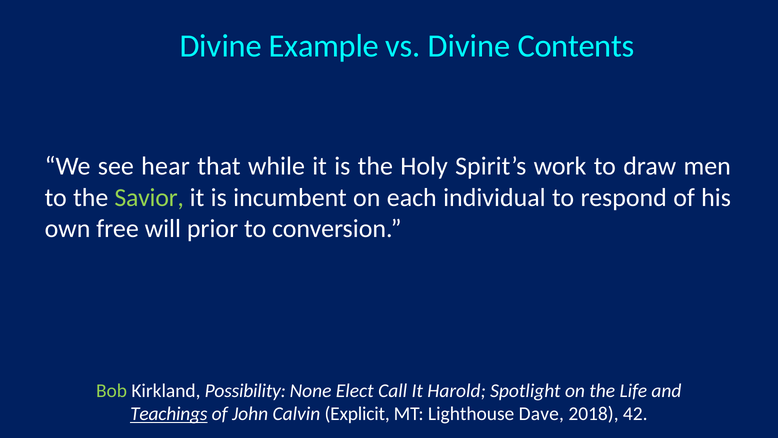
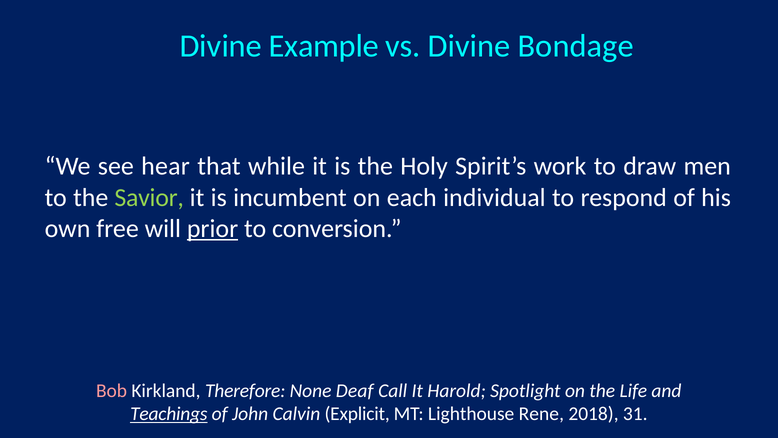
Contents: Contents -> Bondage (576, 46)
prior underline: none -> present (213, 228)
Bob colour: light green -> pink (112, 390)
Possibility: Possibility -> Therefore (245, 390)
Elect: Elect -> Deaf (355, 390)
Dave: Dave -> Rene (541, 414)
42: 42 -> 31 (635, 414)
